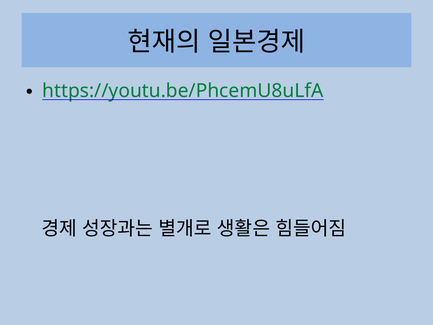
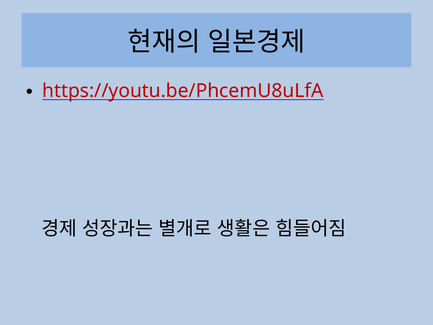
https://youtu.be/PhcemU8uLfA colour: green -> red (183, 91)
